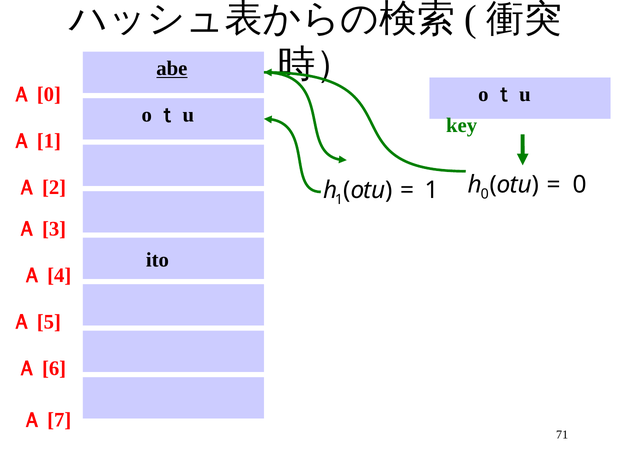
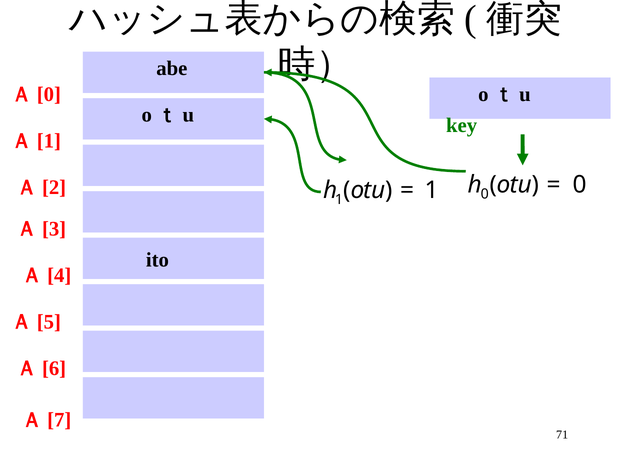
abe underline: present -> none (172, 69)
